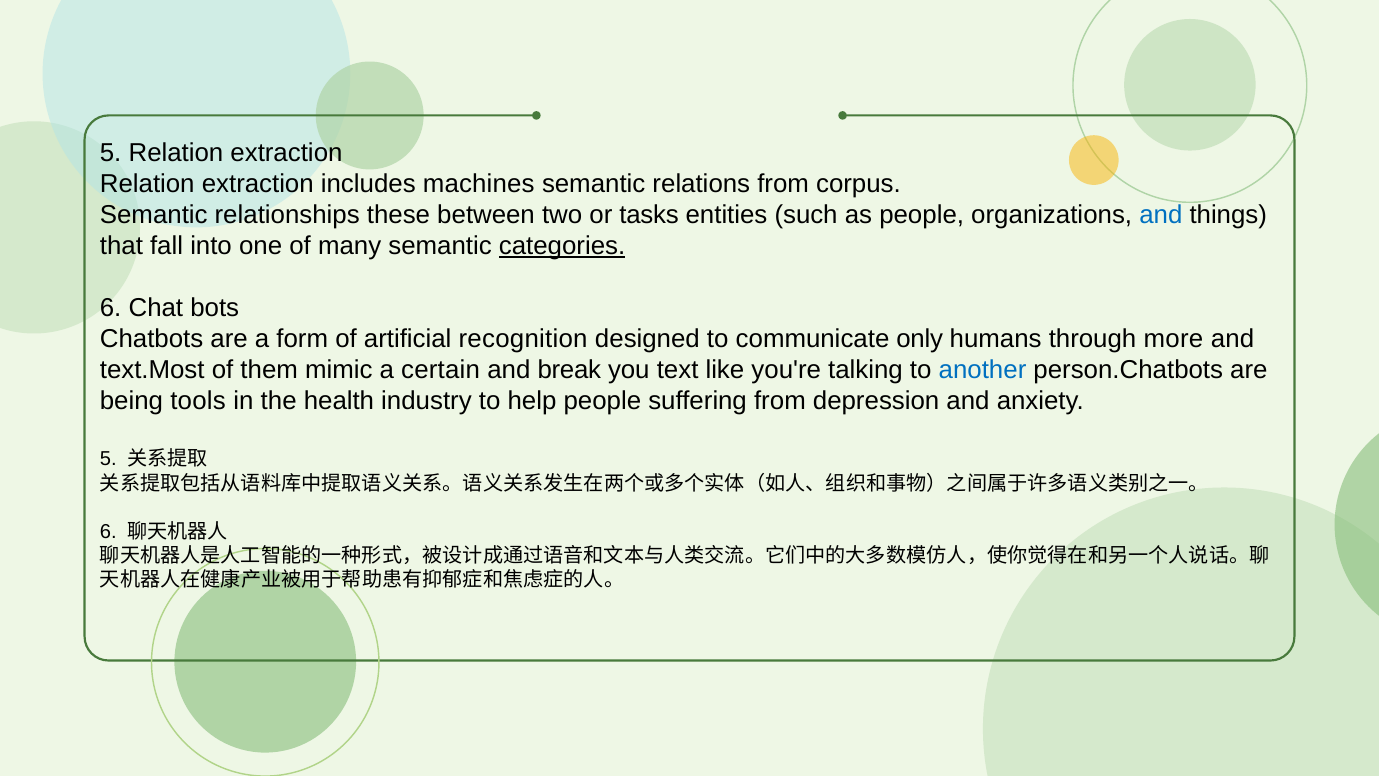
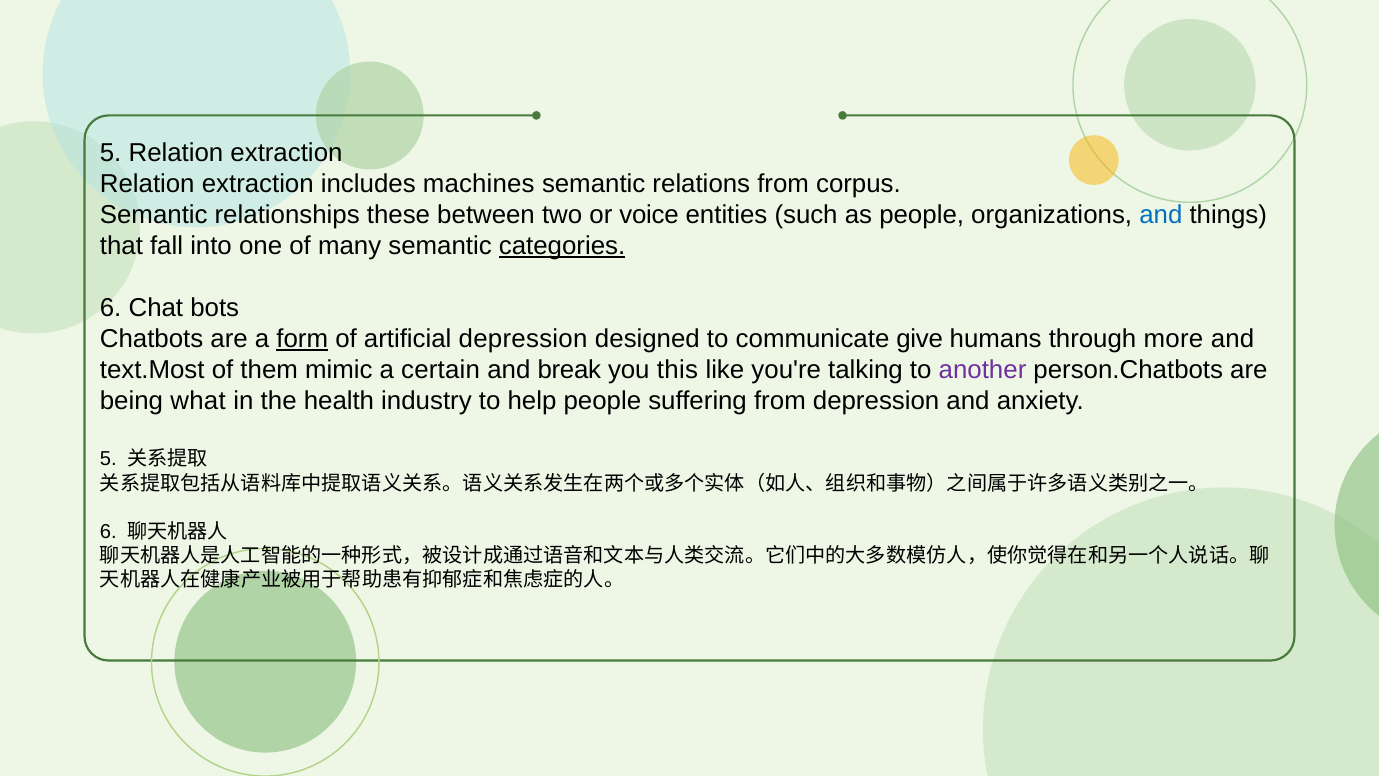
tasks: tasks -> voice (649, 215)
form underline: none -> present (302, 339)
artificial recognition: recognition -> depression (523, 339)
only: only -> give (920, 339)
text: text -> this (677, 370)
another colour: blue -> purple (983, 370)
tools: tools -> what (198, 401)
